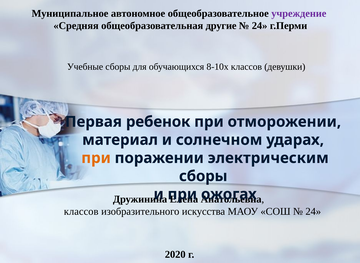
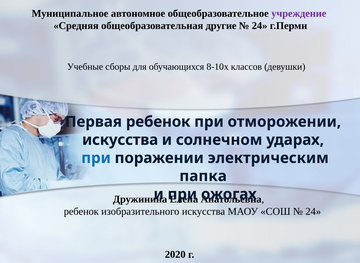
материал: материал -> искусства (120, 140)
при colour: orange -> blue (96, 158)
сборы: сборы -> папка (203, 176)
классов: классов -> ребенок (81, 211)
